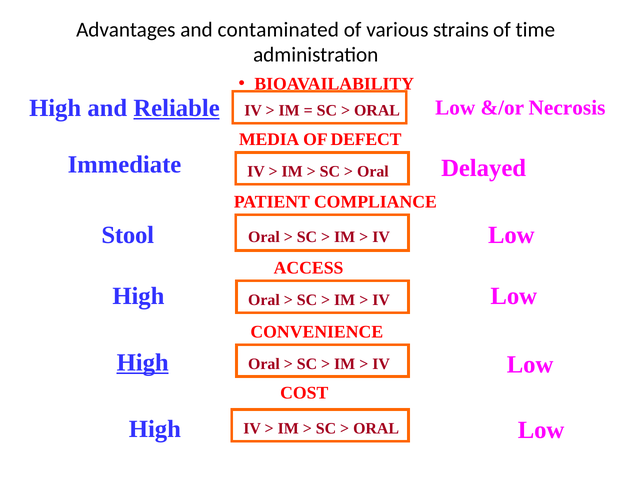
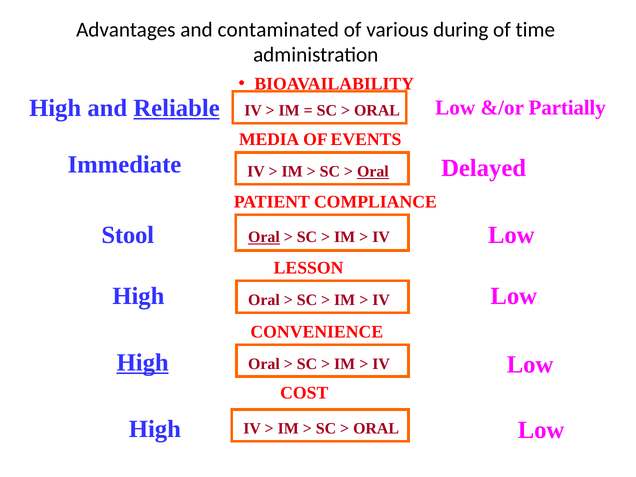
strains: strains -> during (461, 30)
Necrosis: Necrosis -> Partially (567, 108)
DEFECT: DEFECT -> EVENTS (366, 140)
Oral underline: none -> present (373, 172)
Oral underline: none -> present (264, 237)
ACCESS: ACCESS -> LESSON (309, 268)
